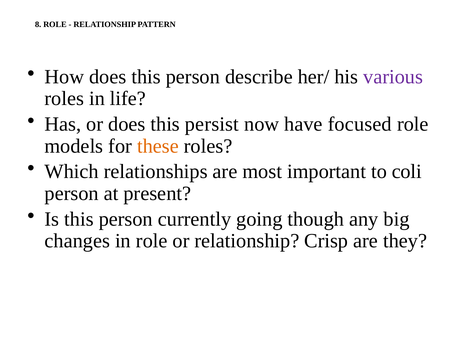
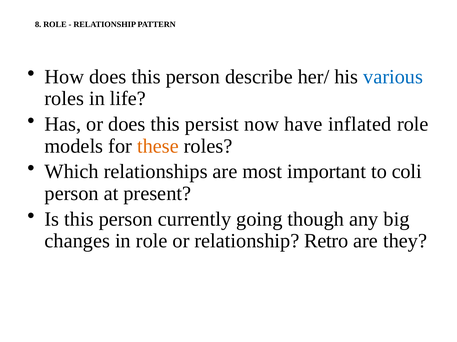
various colour: purple -> blue (393, 77)
focused: focused -> inflated (360, 124)
Crisp: Crisp -> Retro (326, 241)
